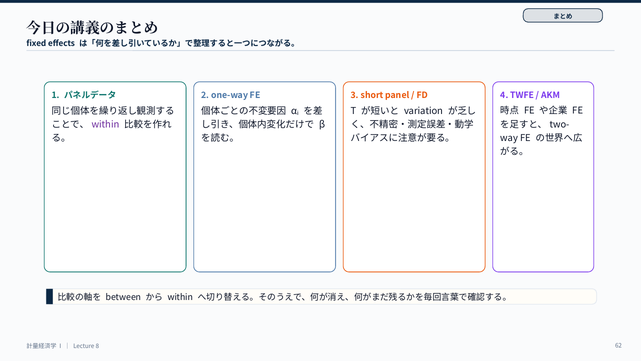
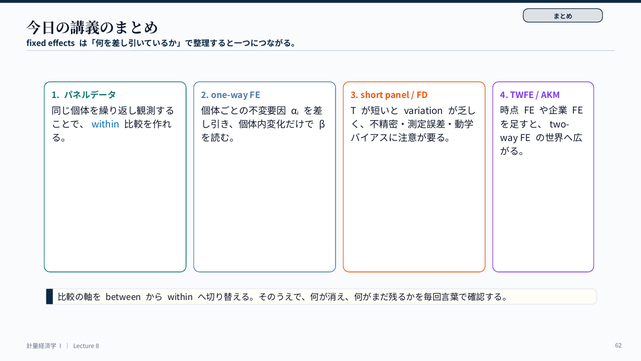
within colour: purple -> blue (106, 124)
